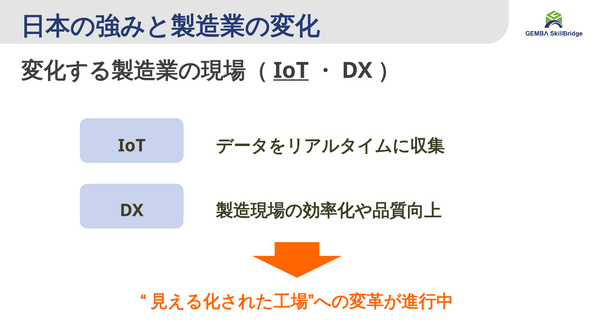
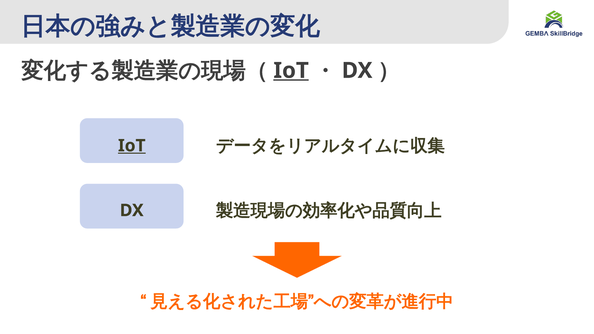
IoT underline: none -> present (132, 146)
